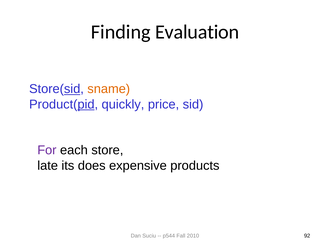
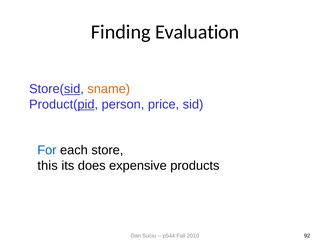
quickly: quickly -> person (123, 105)
For colour: purple -> blue (47, 150)
late: late -> this (48, 166)
